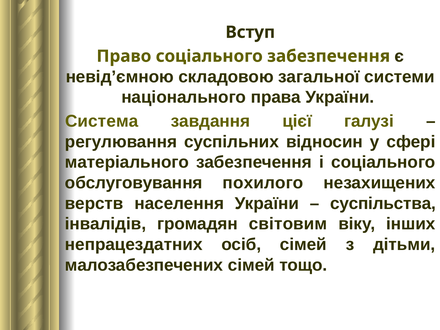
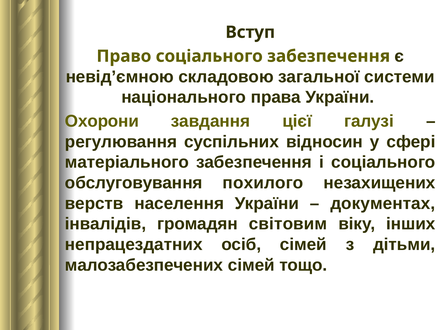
Система: Система -> Охорони (102, 121)
суспільства: суспільства -> документах (383, 203)
